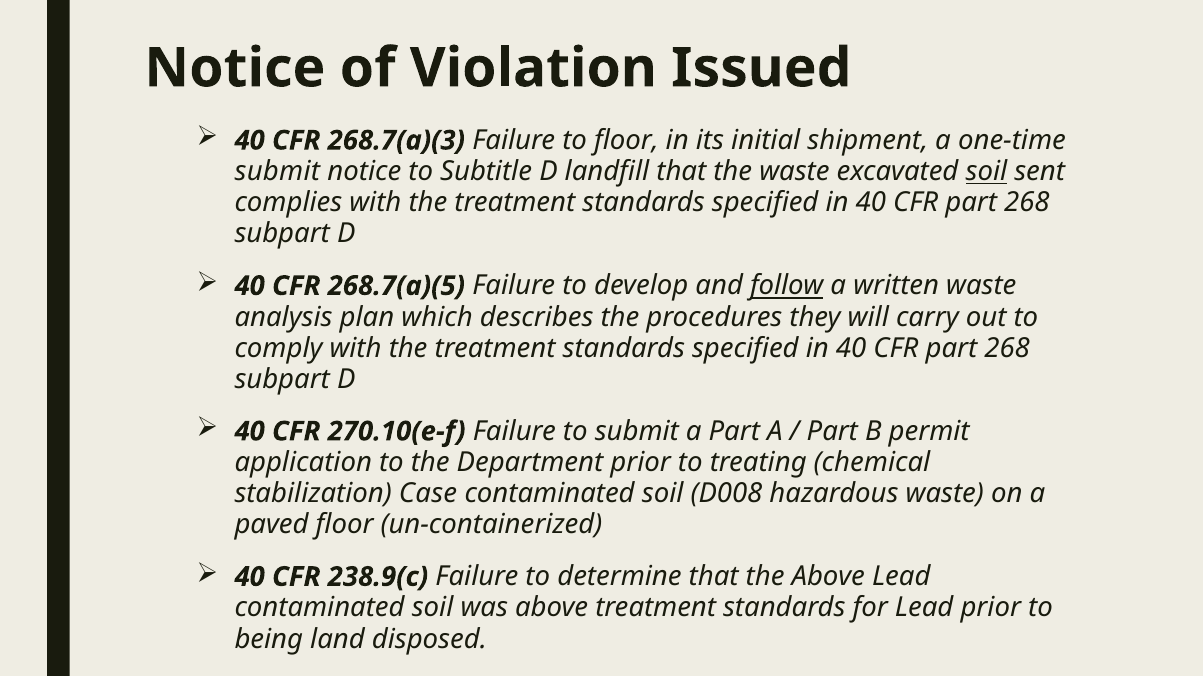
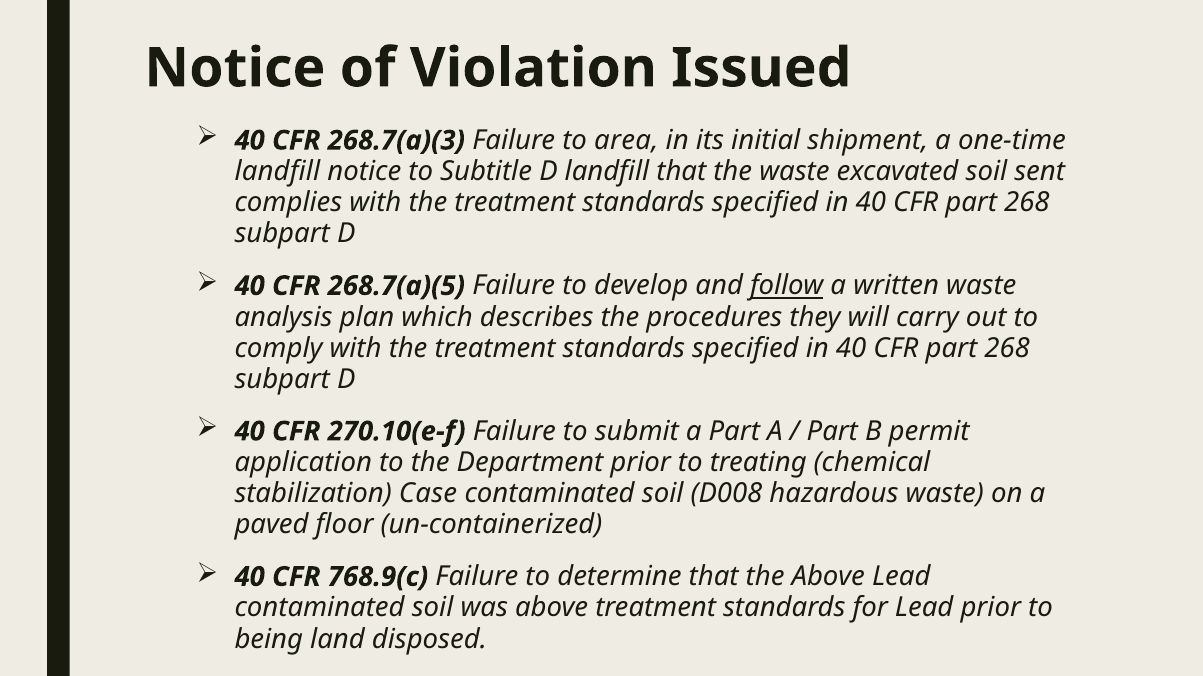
to floor: floor -> area (626, 141)
submit: submit -> landfill (277, 172)
soil underline: present -> none (986, 172)
238.9(c: 238.9(c -> 768.9(c (378, 577)
